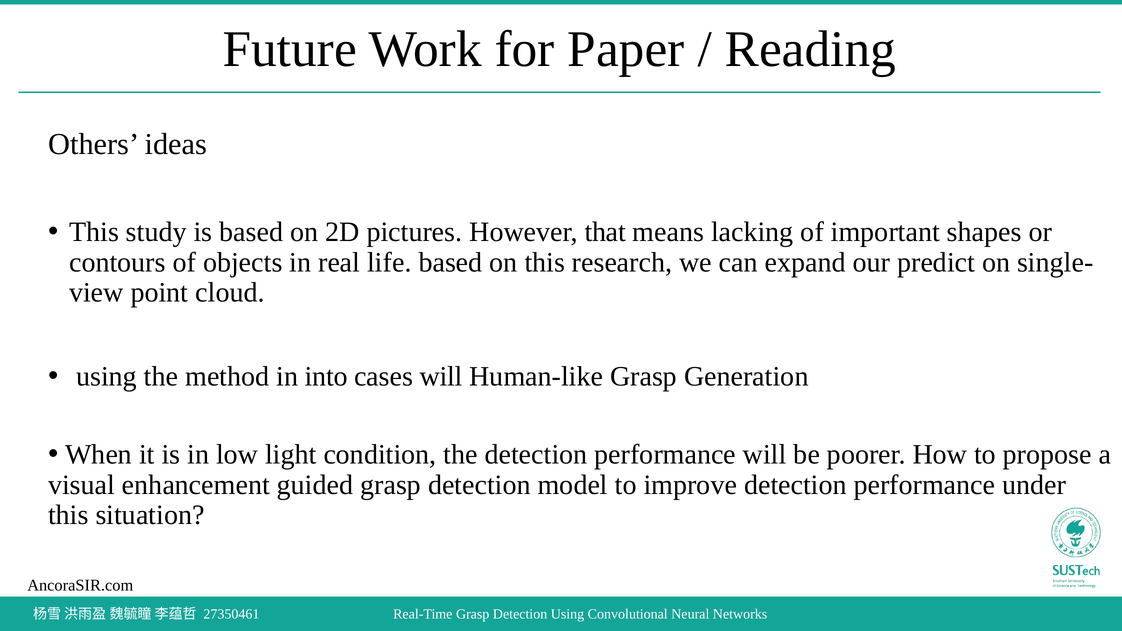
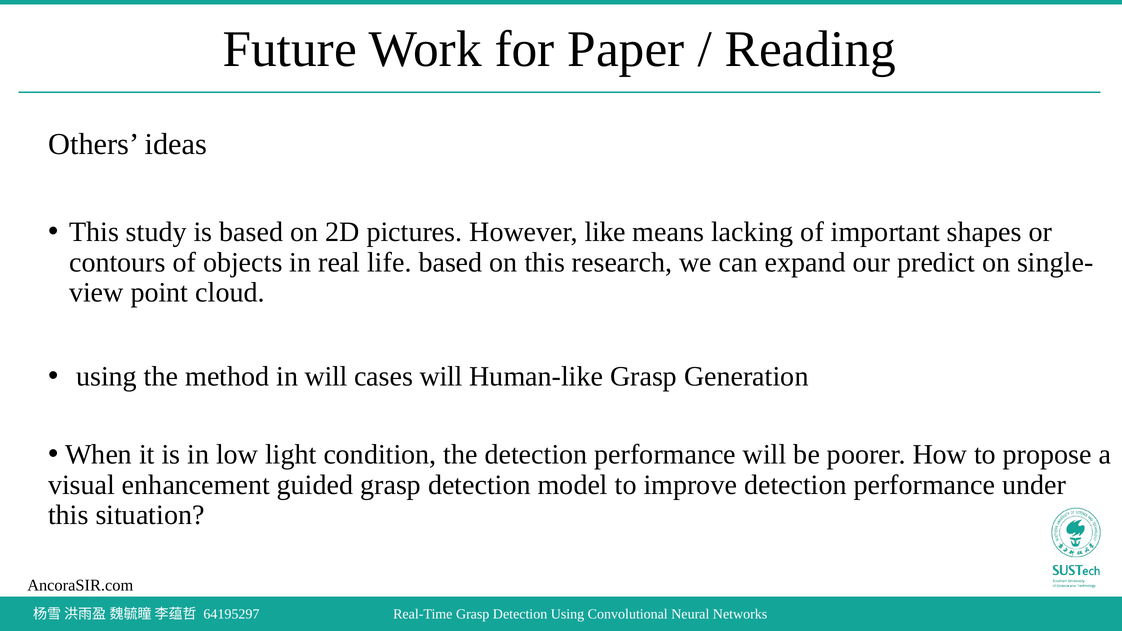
that: that -> like (605, 232)
in into: into -> will (326, 377)
27350461: 27350461 -> 64195297 (231, 614)
